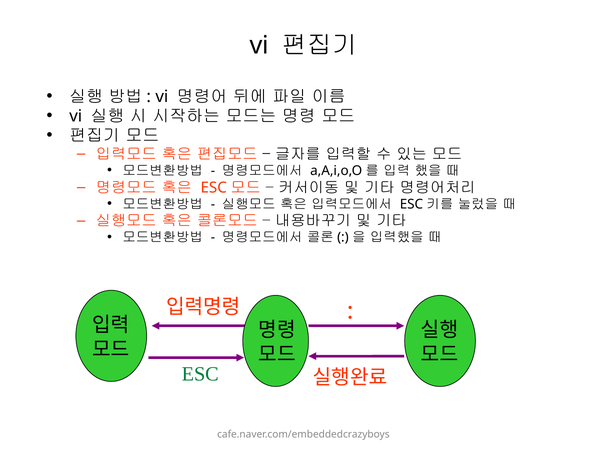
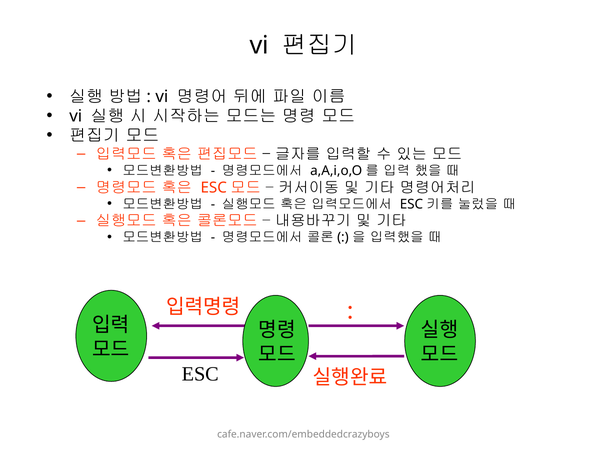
ESC colour: green -> black (200, 374)
